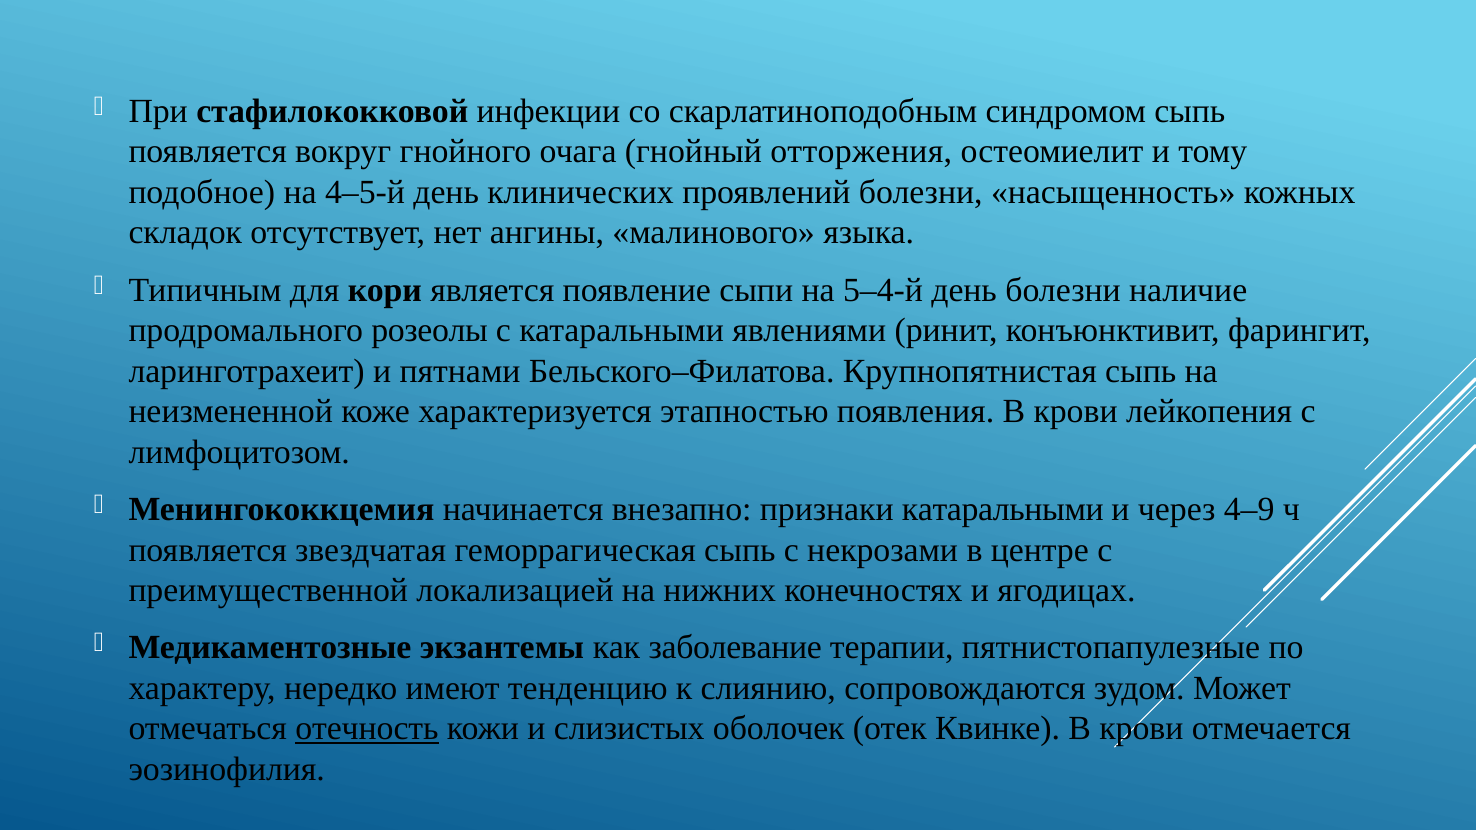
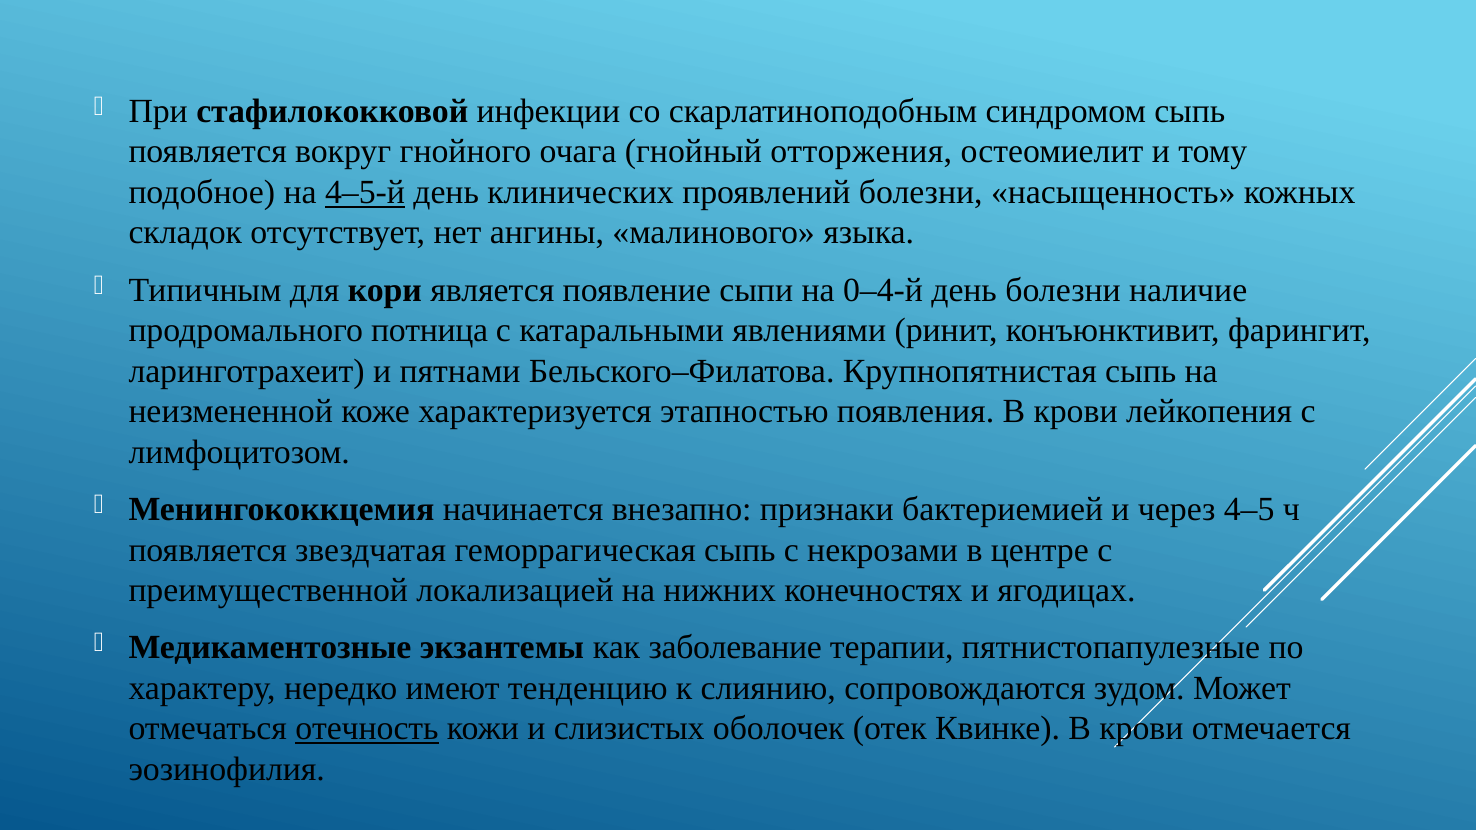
4–5-й underline: none -> present (365, 192)
5–4-й: 5–4-й -> 0–4-й (883, 290)
розеолы: розеолы -> потница (430, 331)
признаки катаральными: катаральными -> бактериемией (1003, 510)
4–9: 4–9 -> 4–5 (1249, 510)
